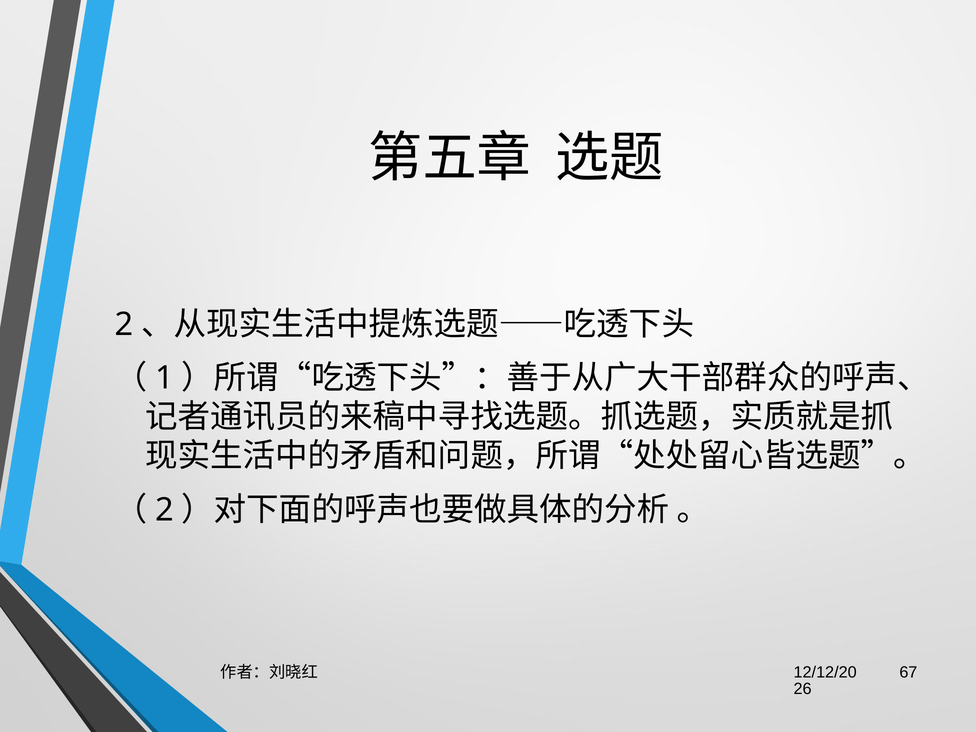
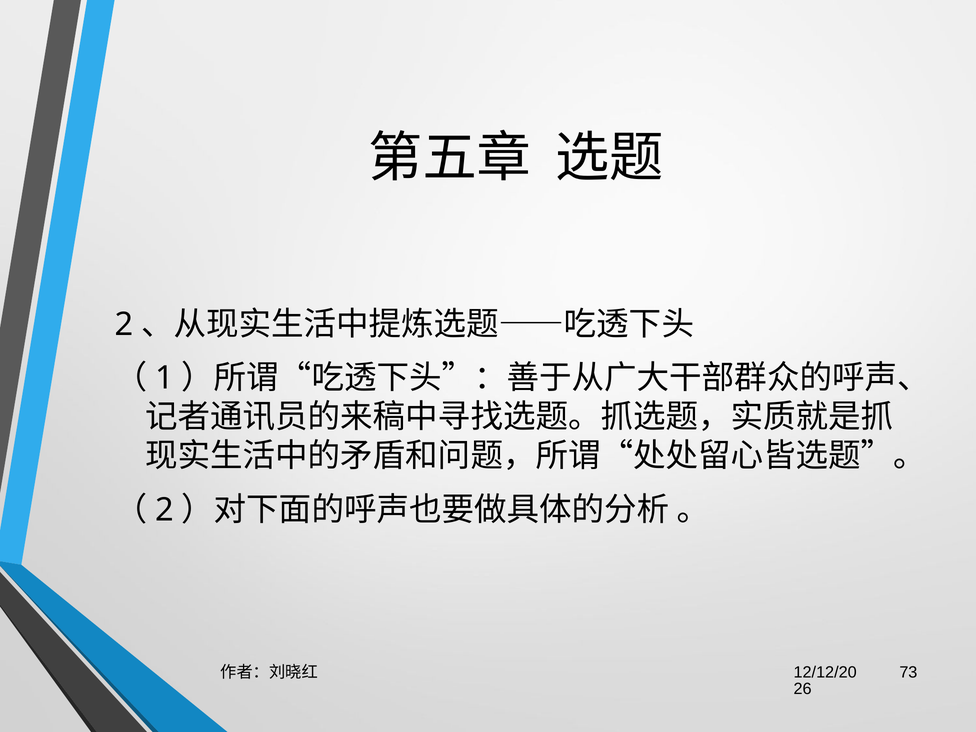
67: 67 -> 73 (908, 673)
